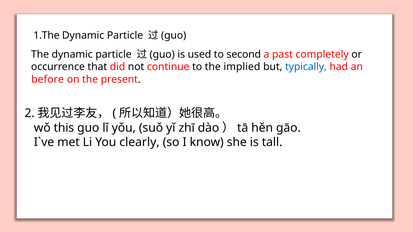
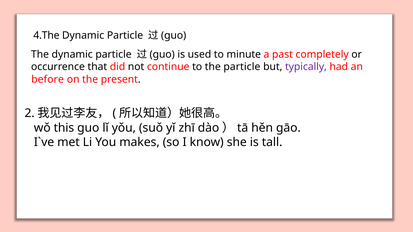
1.The: 1.The -> 4.The (46, 36)
second: second -> minute (244, 55)
the implied: implied -> particle (242, 67)
typically colour: blue -> purple (306, 67)
clearly: clearly -> makes (139, 142)
